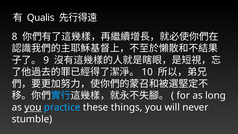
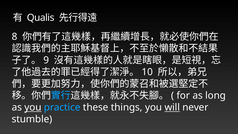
will underline: none -> present (172, 107)
